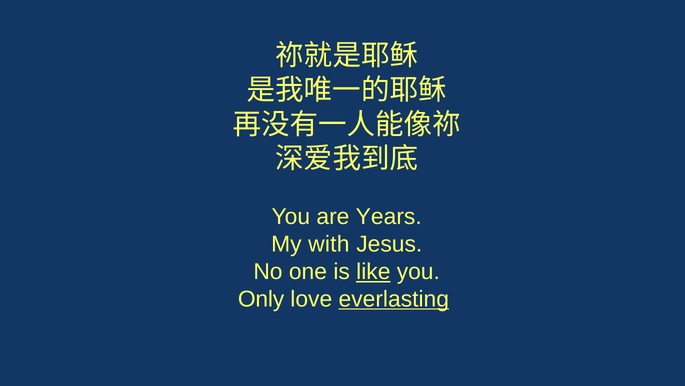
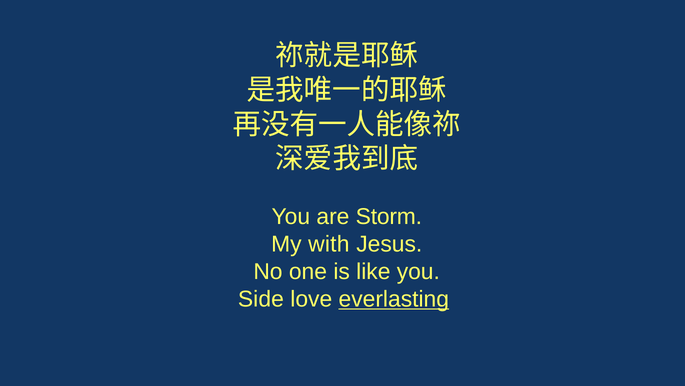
Years: Years -> Storm (389, 216)
like underline: present -> none (373, 271)
Only: Only -> Side (261, 299)
